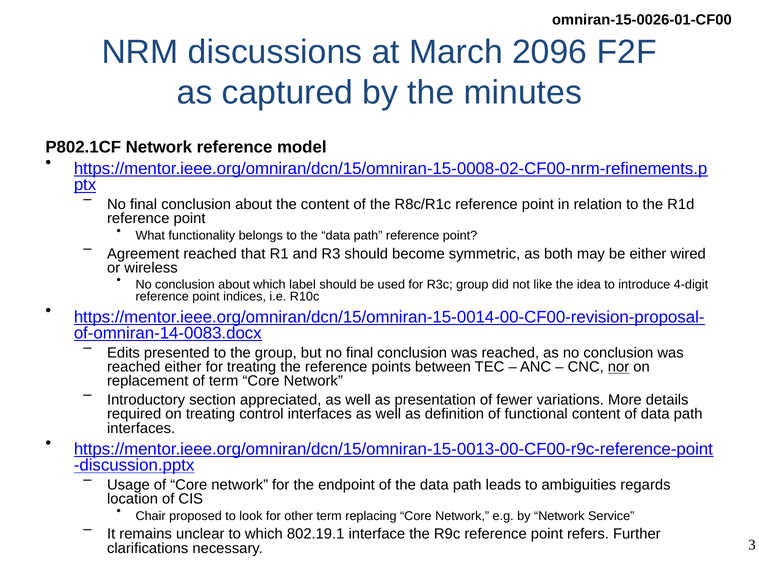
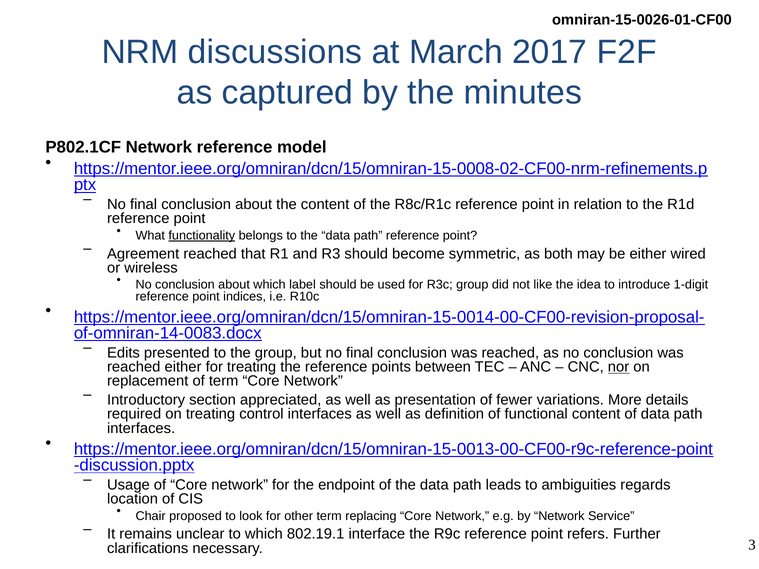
2096: 2096 -> 2017 (550, 52)
functionality underline: none -> present (202, 236)
4-digit: 4-digit -> 1-digit (691, 285)
